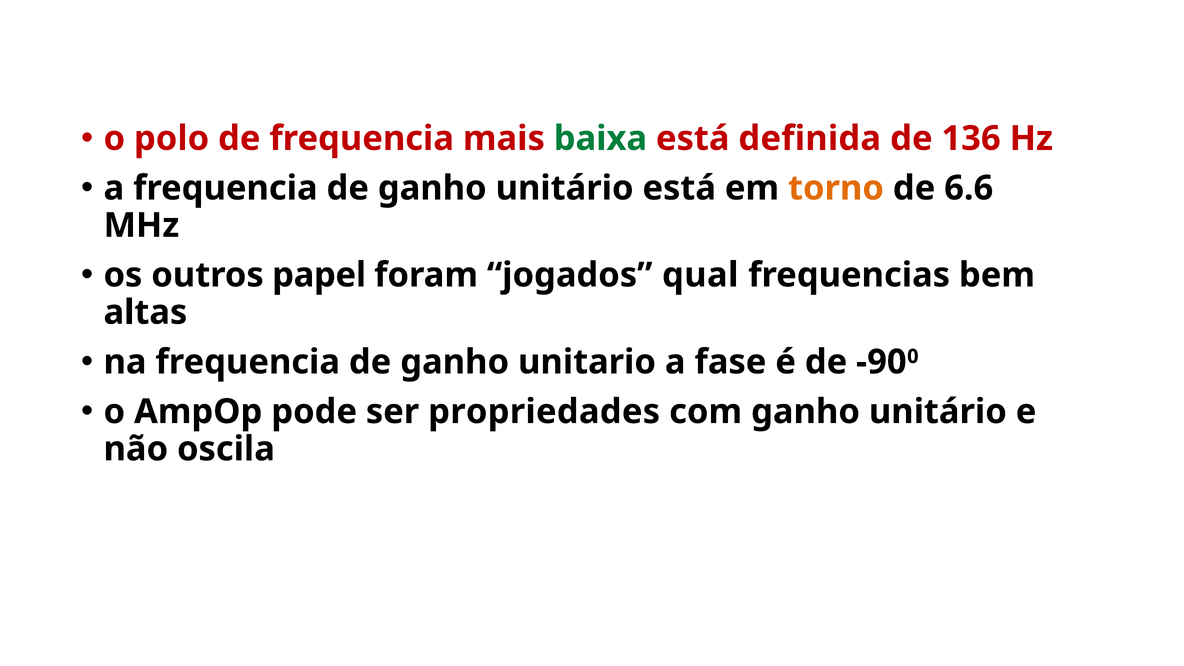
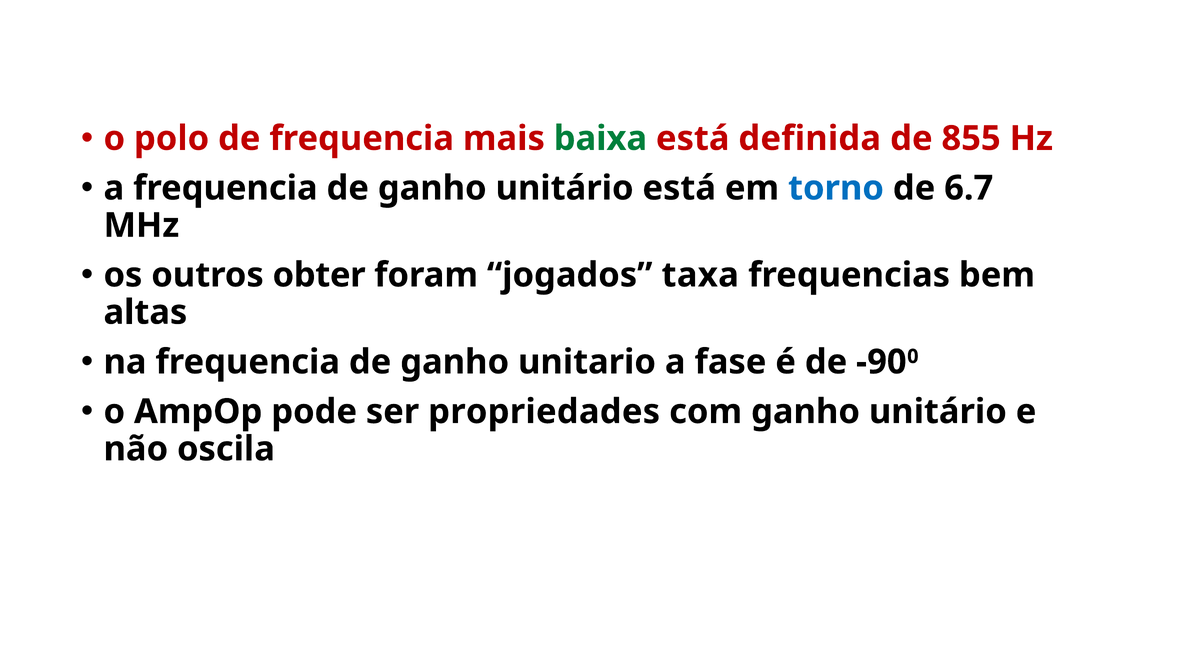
136: 136 -> 855 (971, 138)
torno colour: orange -> blue (836, 188)
6.6: 6.6 -> 6.7 (969, 188)
papel: papel -> obter (319, 275)
qual: qual -> taxa (700, 275)
